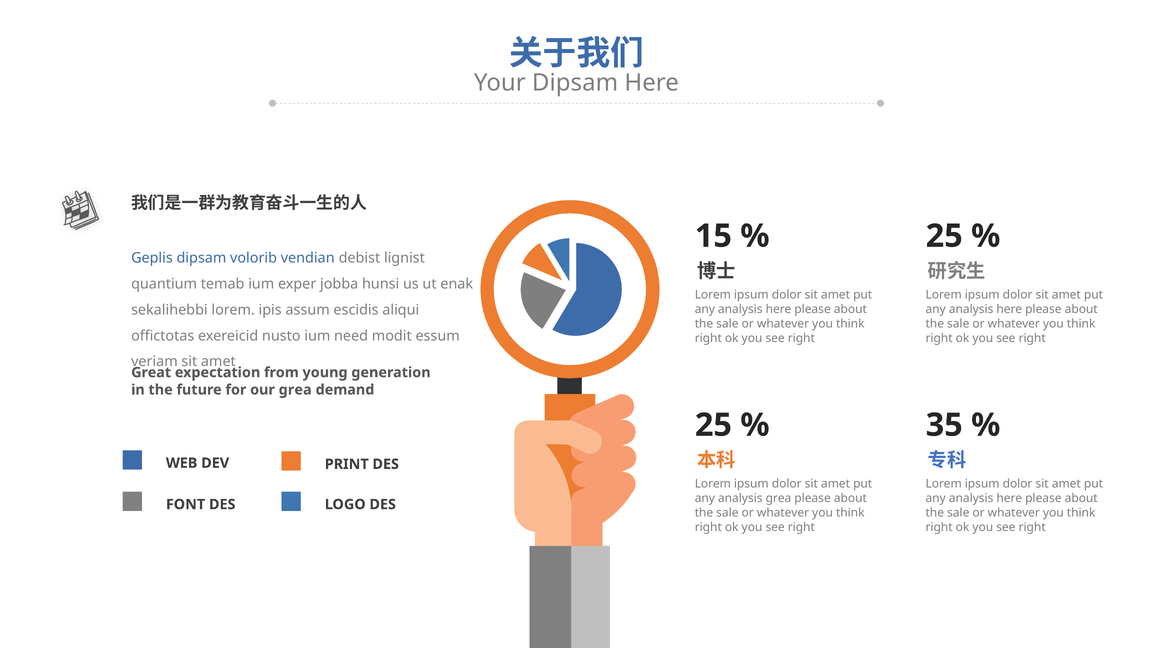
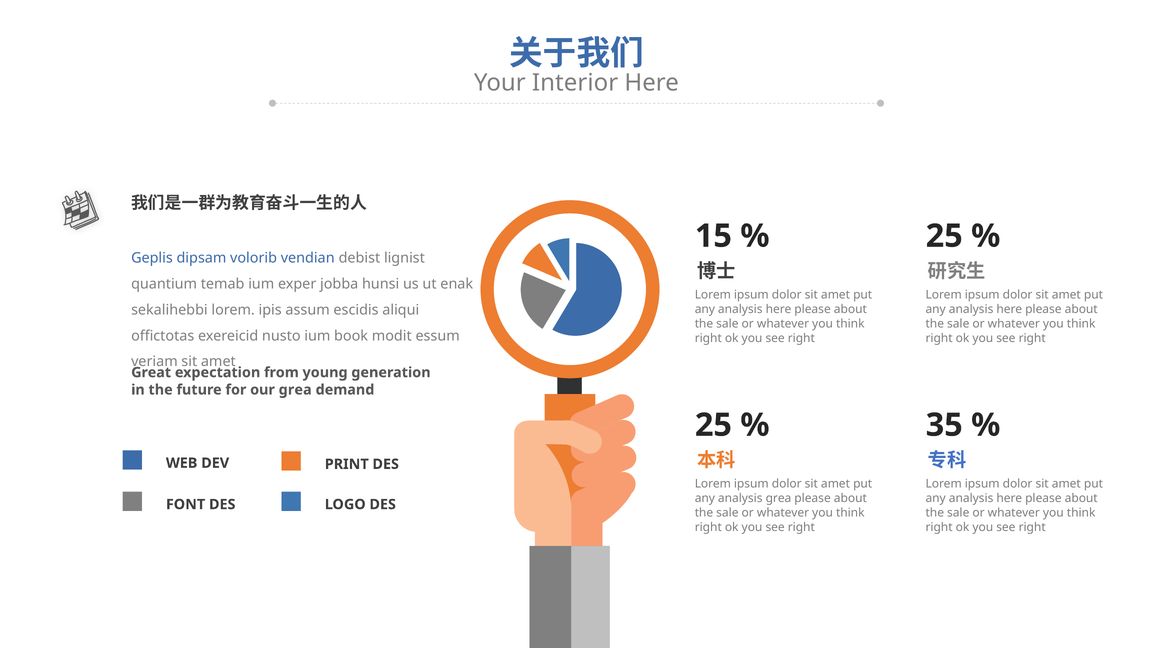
Your Dipsam: Dipsam -> Interior (575, 83)
need: need -> book (351, 336)
